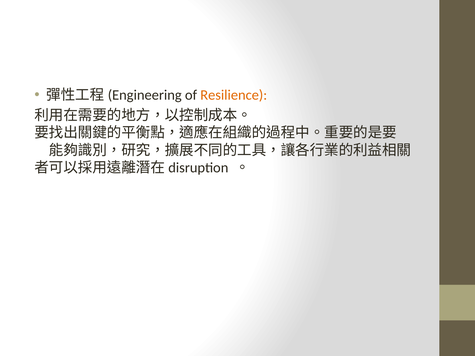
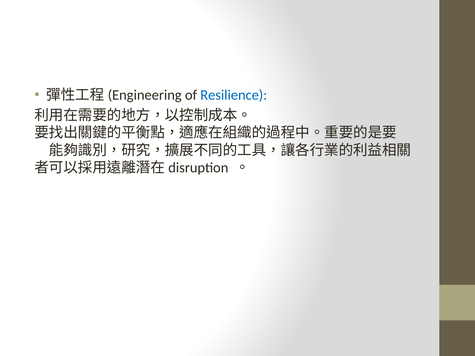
Resilience colour: orange -> blue (234, 95)
